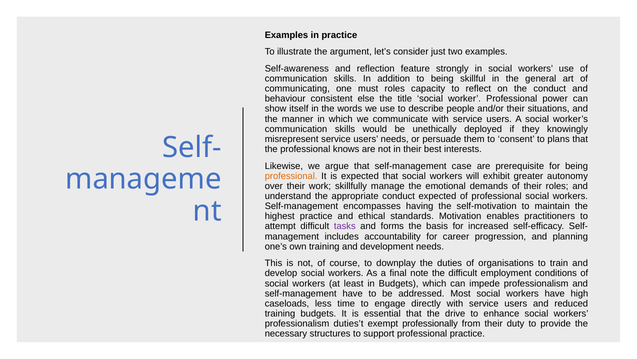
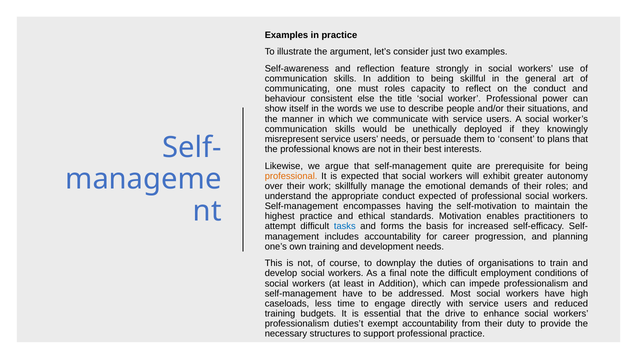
case: case -> quite (462, 166)
tasks colour: purple -> blue (345, 226)
least in Budgets: Budgets -> Addition (399, 283)
exempt professionally: professionally -> accountability (430, 323)
